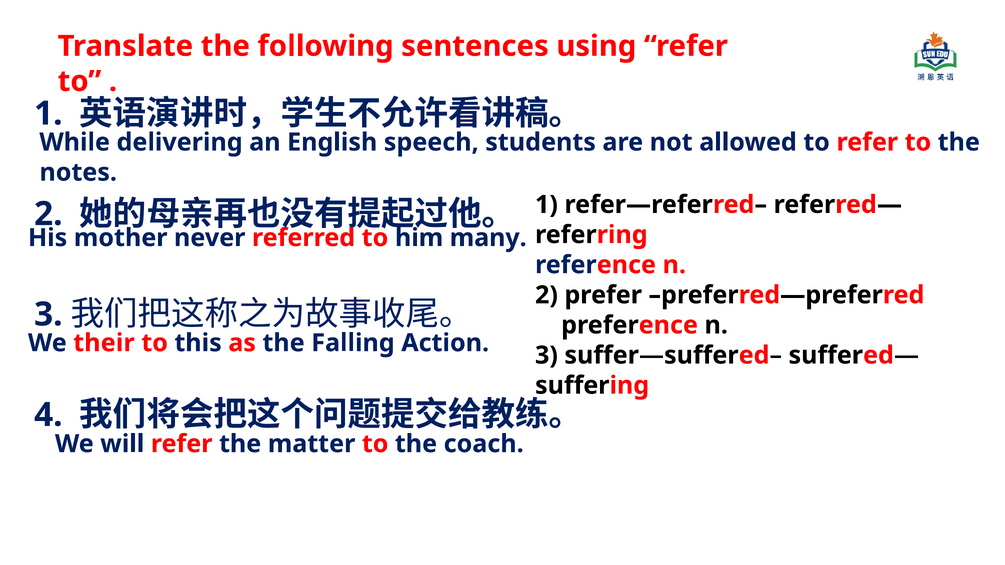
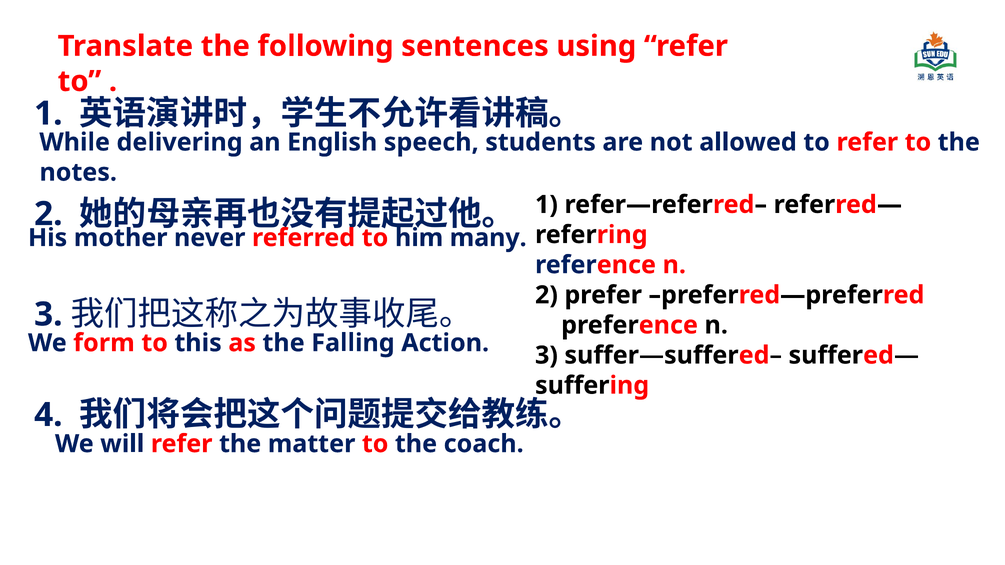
their: their -> form (104, 343)
